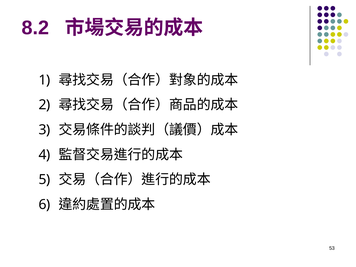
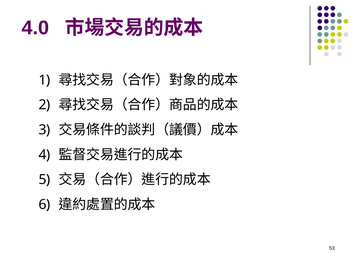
8.2: 8.2 -> 4.0 (35, 28)
